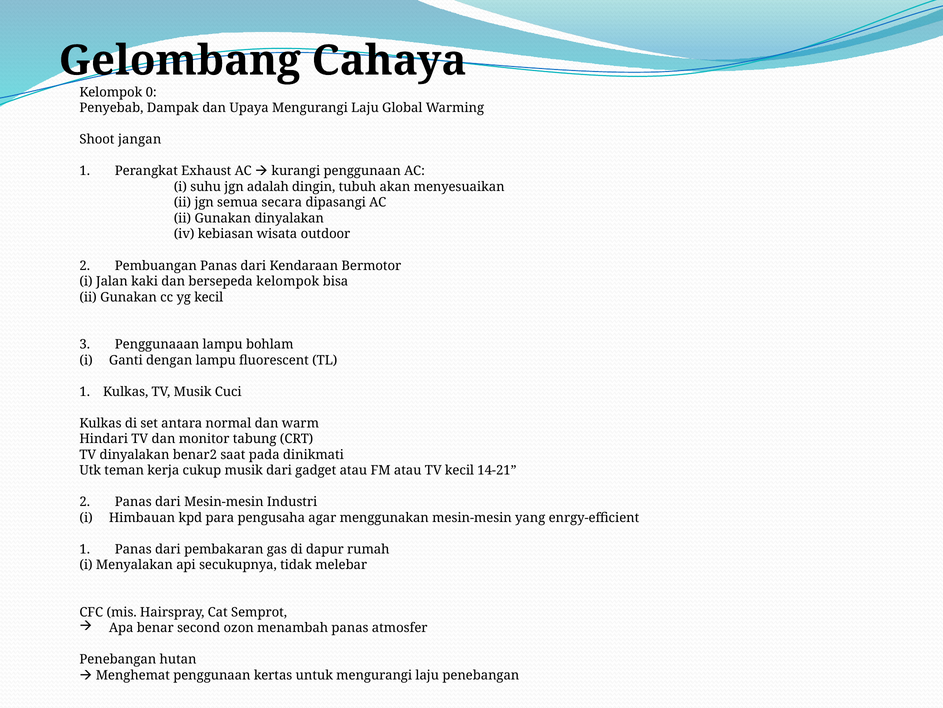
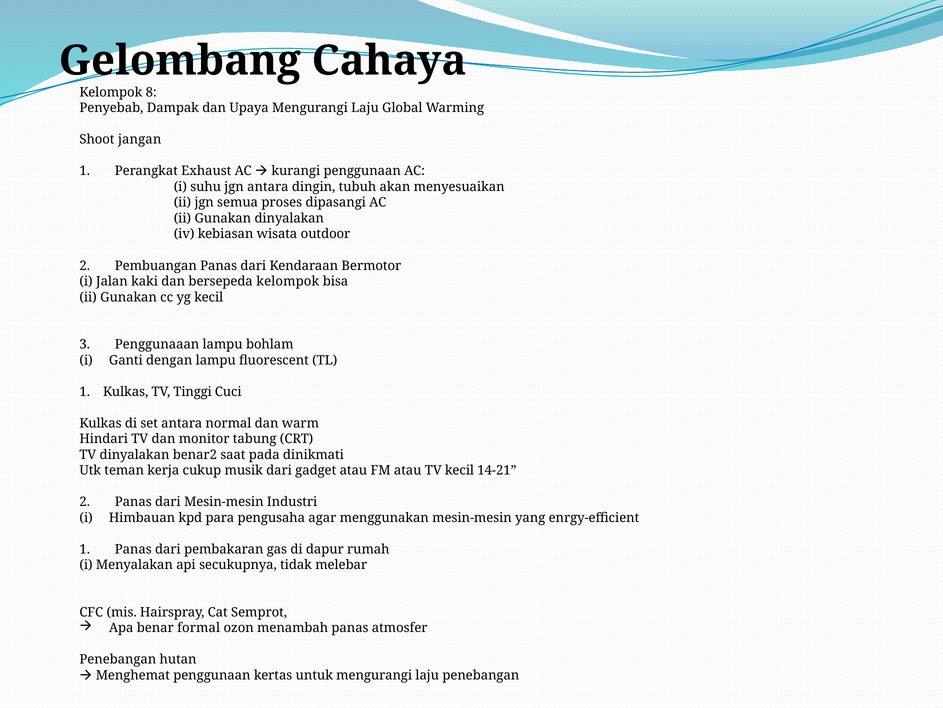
0: 0 -> 8 (151, 92)
jgn adalah: adalah -> antara (268, 187)
secara: secara -> proses (282, 202)
TV Musik: Musik -> Tinggi (193, 391)
second: second -> formal (199, 627)
